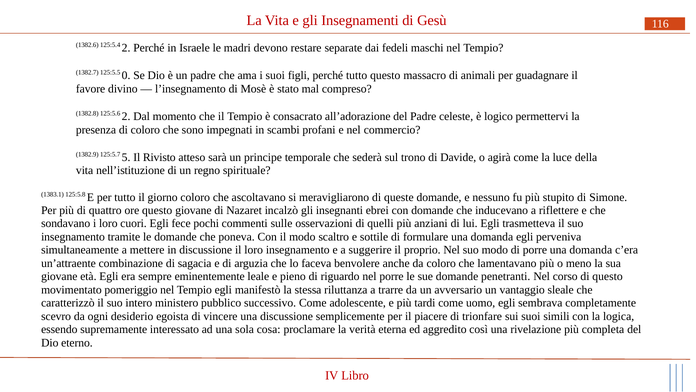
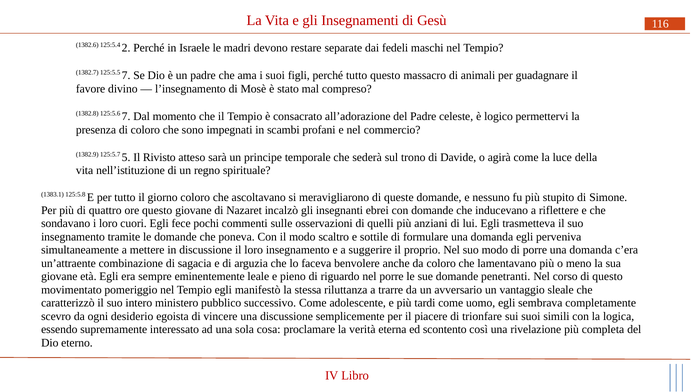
125:5.5 0: 0 -> 7 (126, 76)
125:5.6 2: 2 -> 7 (126, 116)
aggredito: aggredito -> scontento (445, 330)
